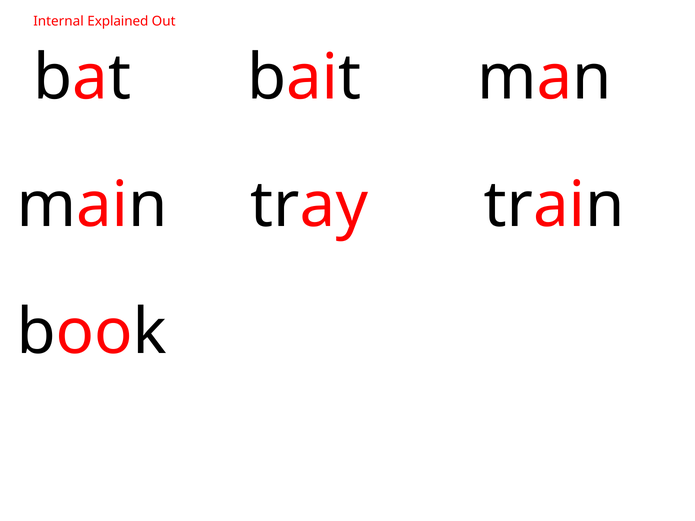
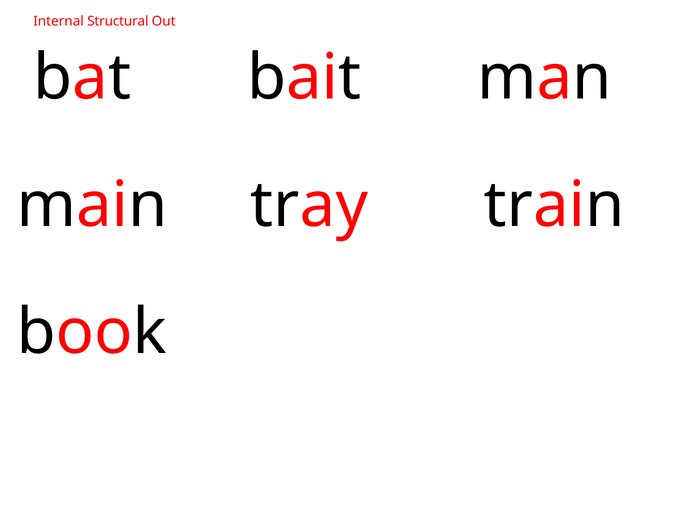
Explained: Explained -> Structural (118, 21)
